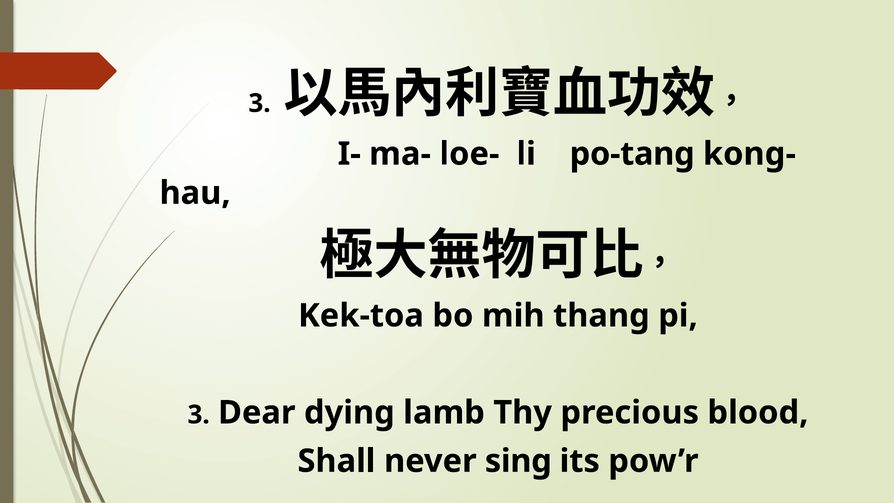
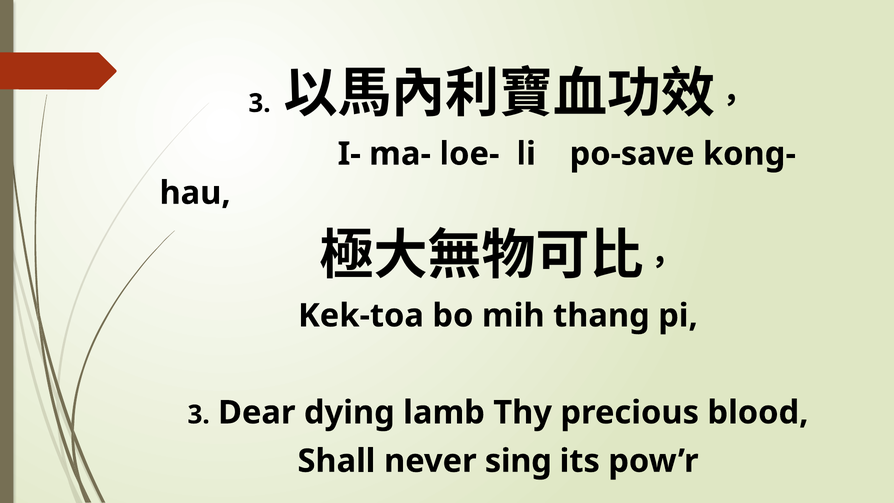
po-tang: po-tang -> po-save (632, 154)
